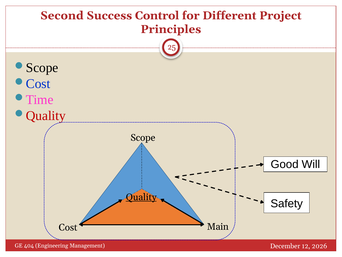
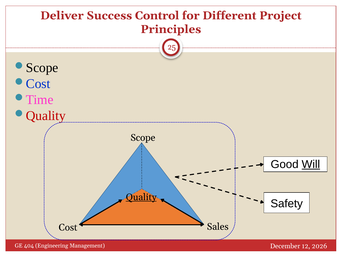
Second: Second -> Deliver (62, 16)
Will underline: none -> present (311, 164)
Main: Main -> Sales (218, 226)
